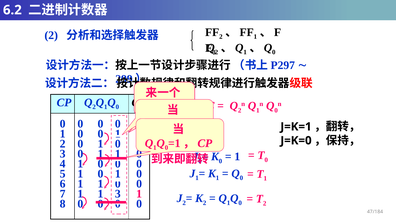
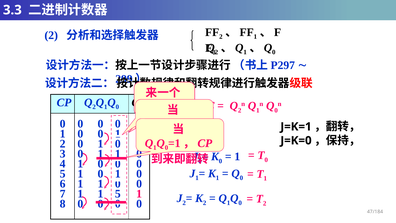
6.2: 6.2 -> 3.3 (12, 10)
1 3: 3 -> 5 (118, 194)
